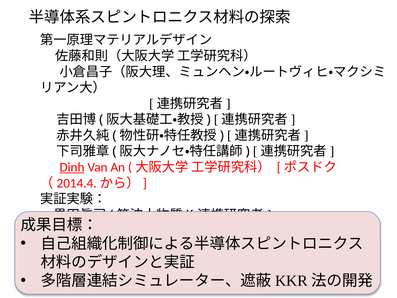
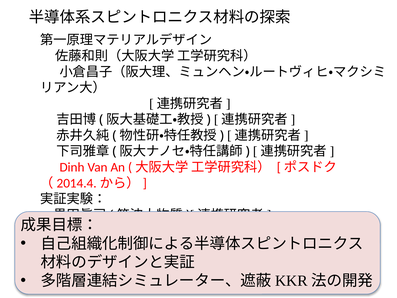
Dinh underline: present -> none (72, 167)
